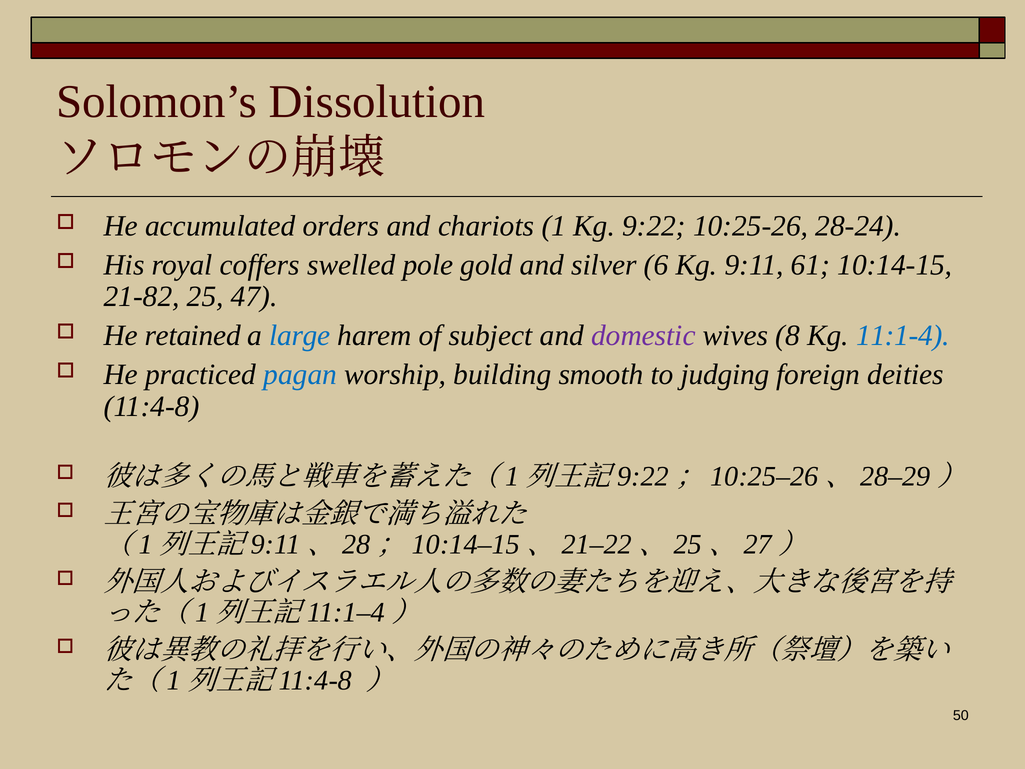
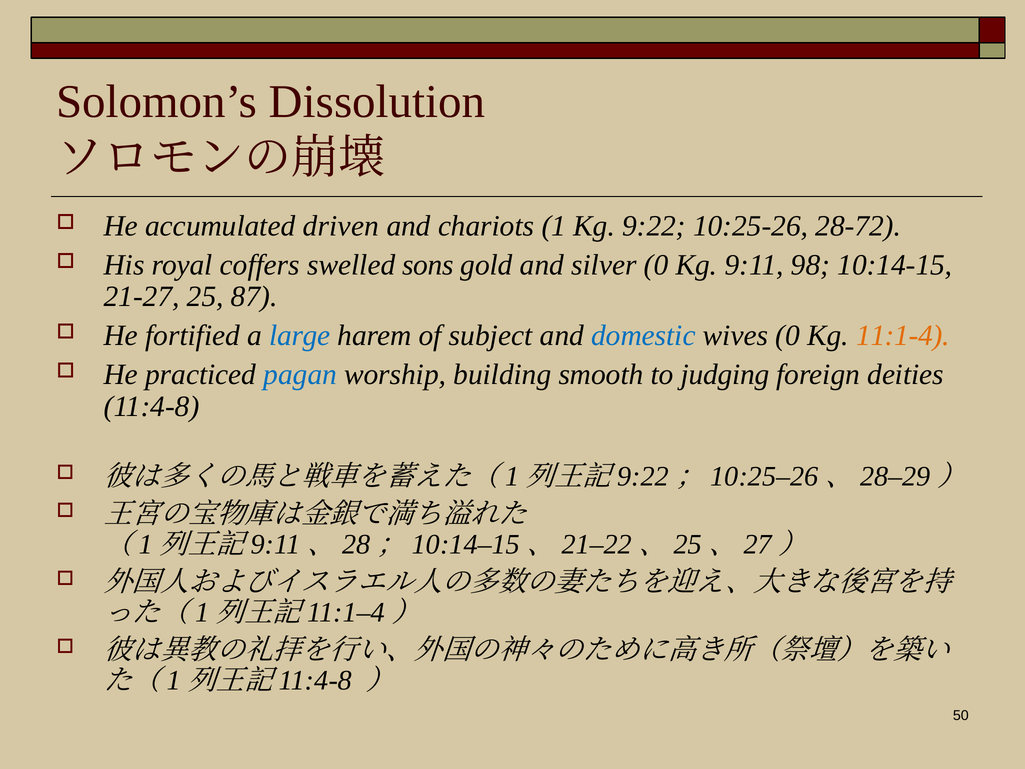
orders: orders -> driven (341, 226)
28-24: 28-24 -> 28-72 (858, 226)
pole: pole -> sons (428, 265)
silver 6: 6 -> 0 (656, 265)
61: 61 -> 98 (811, 265)
21-82: 21-82 -> 21-27 (142, 297)
47: 47 -> 87 (254, 297)
retained: retained -> fortified (193, 335)
domestic colour: purple -> blue (643, 335)
wives 8: 8 -> 0 (788, 335)
11:1-4 colour: blue -> orange (903, 335)
